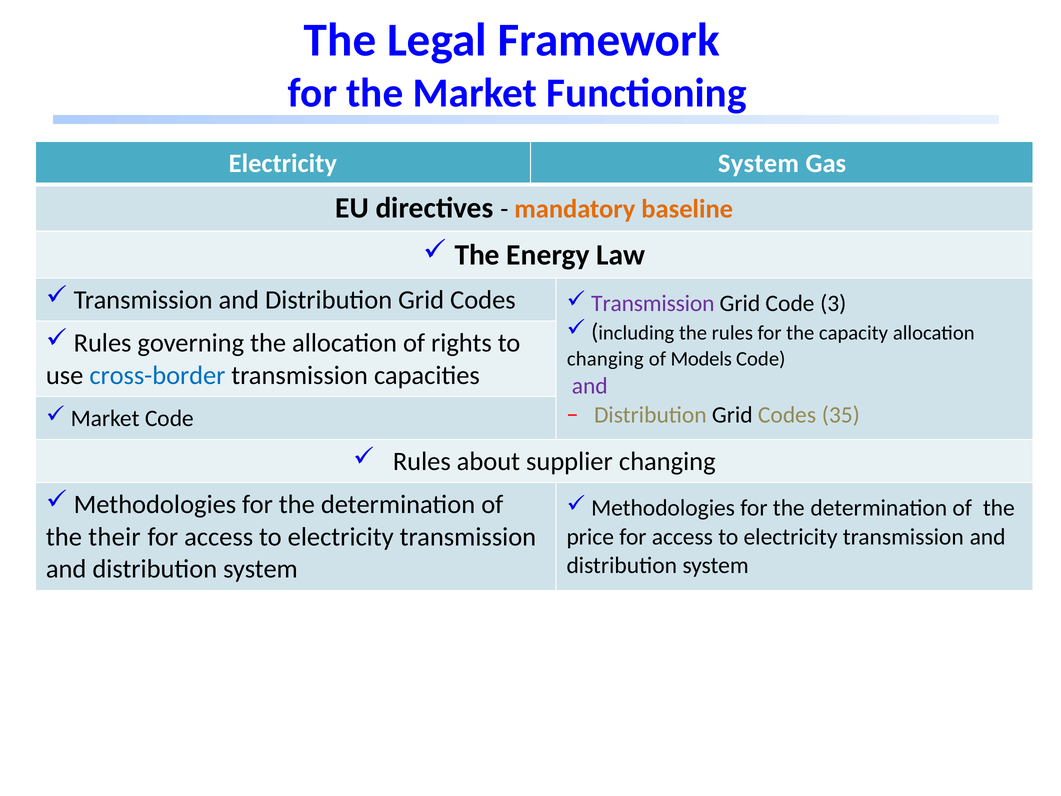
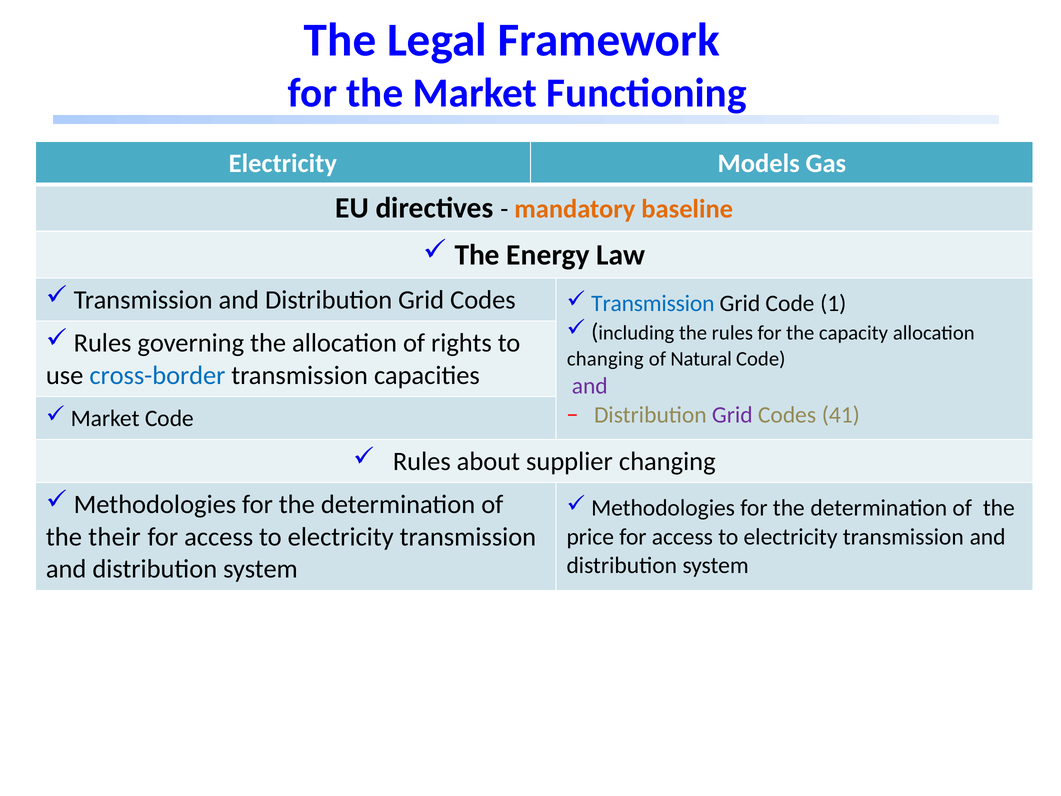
Electricity System: System -> Models (759, 163)
Transmission colour: purple -> blue (653, 303)
3: 3 -> 1 (833, 303)
Models: Models -> Natural (701, 359)
Grid colour: black -> purple (732, 415)
35: 35 -> 41 (841, 415)
